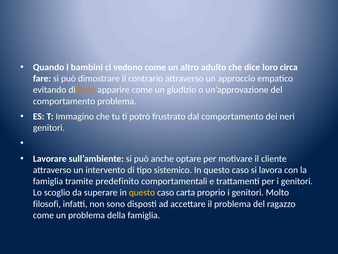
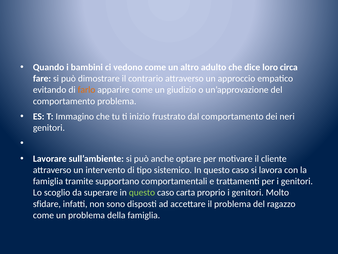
potrò: potrò -> inizio (140, 116)
predefinito: predefinito -> supportano (117, 181)
questo colour: yellow -> light green (142, 192)
filosofi: filosofi -> sfidare (47, 203)
